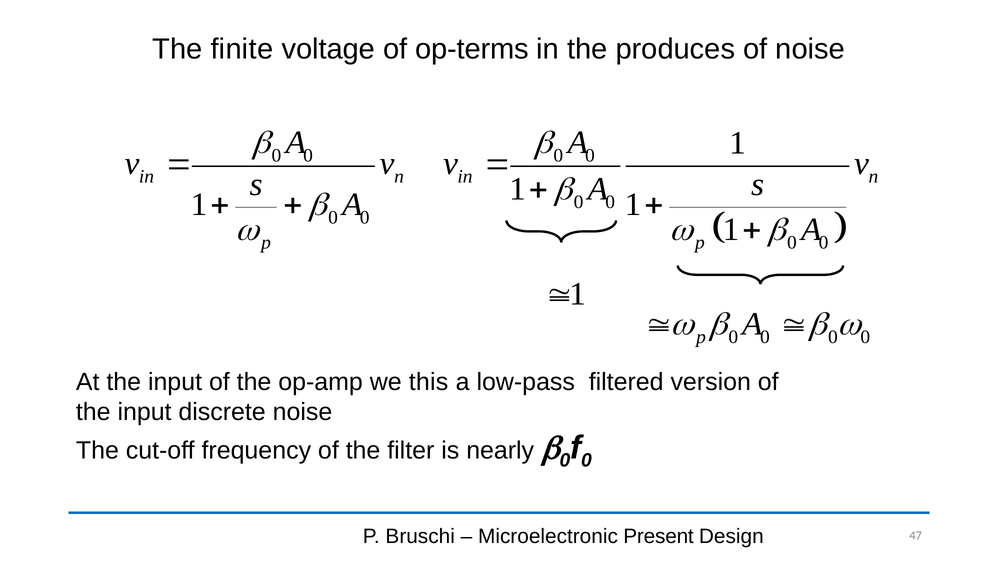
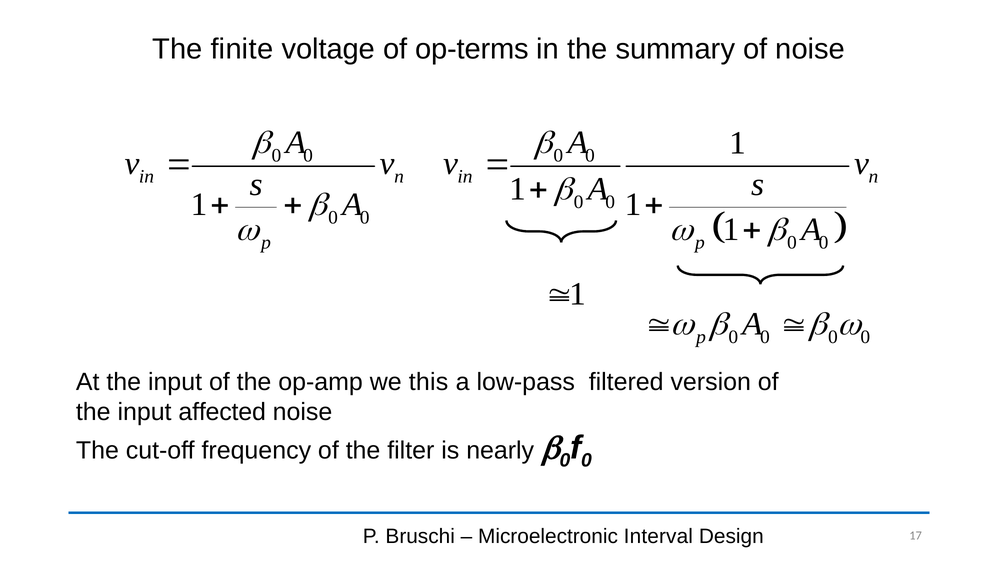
produces: produces -> summary (675, 49)
discrete: discrete -> affected (222, 412)
Present: Present -> Interval (658, 537)
47: 47 -> 17 (916, 536)
